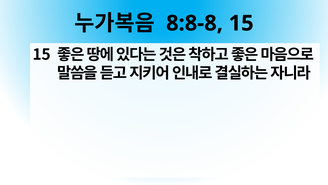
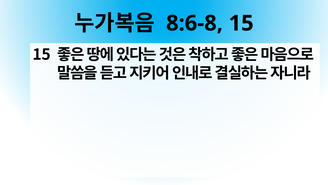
8:8-8: 8:8-8 -> 8:6-8 (195, 23)
